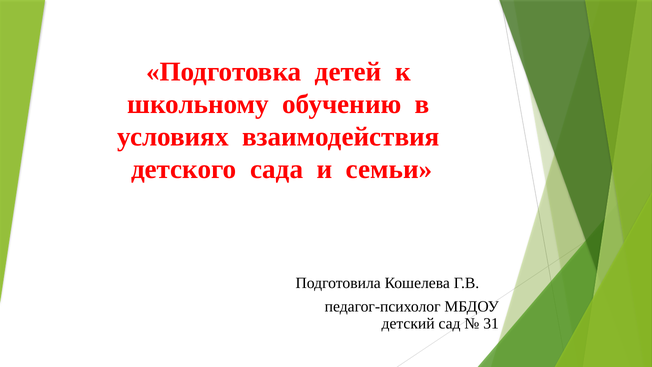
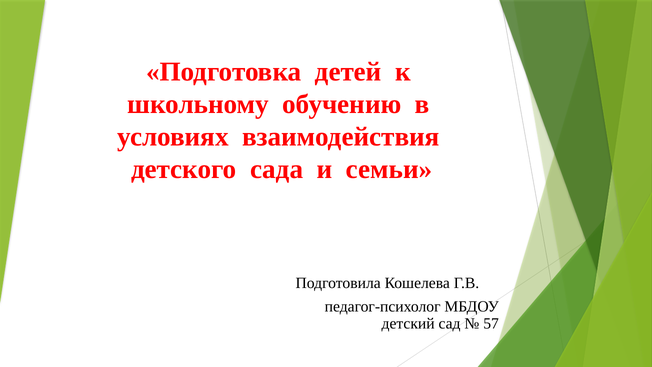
31: 31 -> 57 (491, 323)
